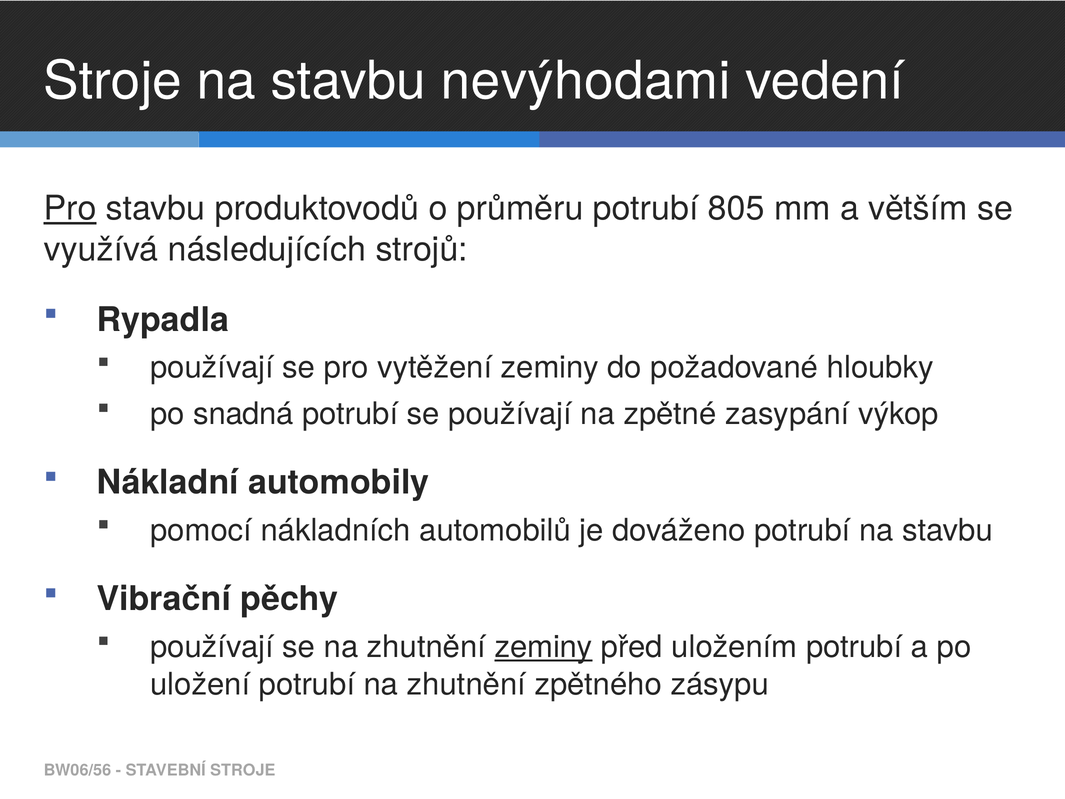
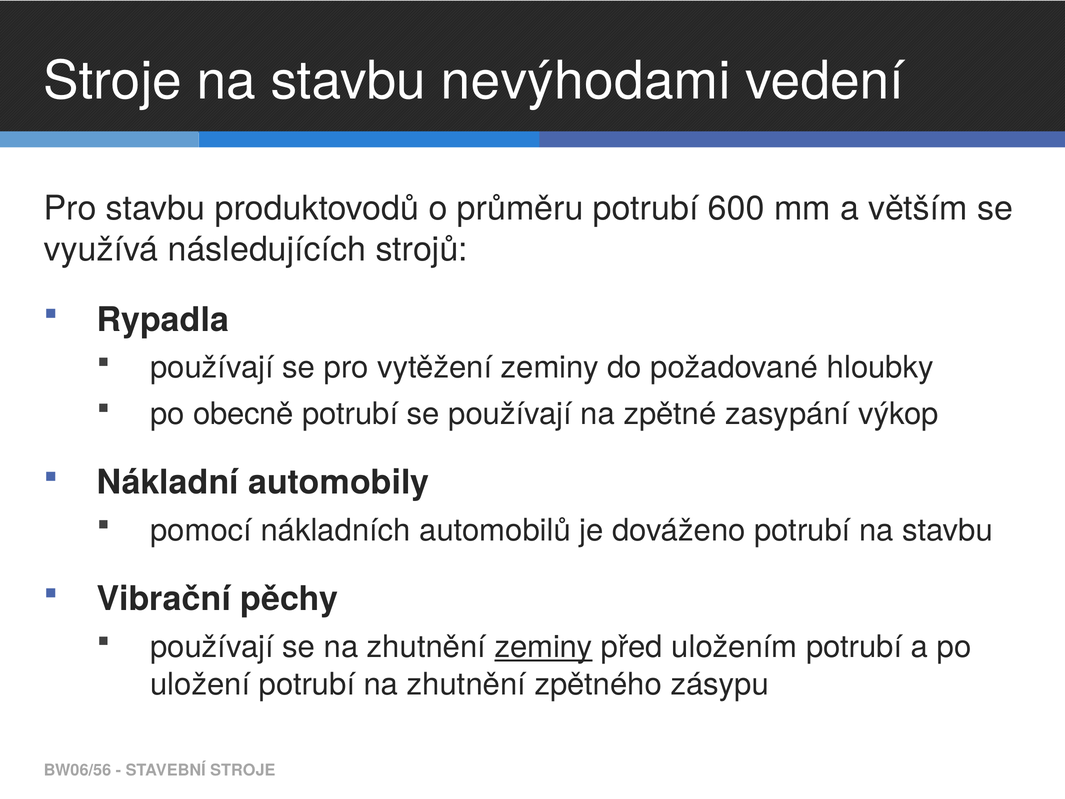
Pro underline: present -> none (70, 209)
805: 805 -> 600 (736, 209)
snadná: snadná -> obecně (244, 414)
